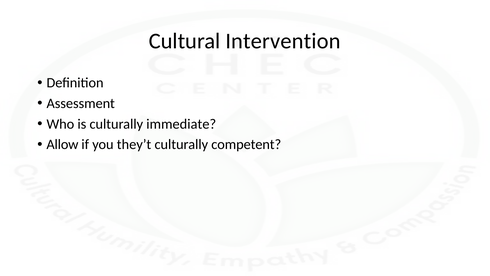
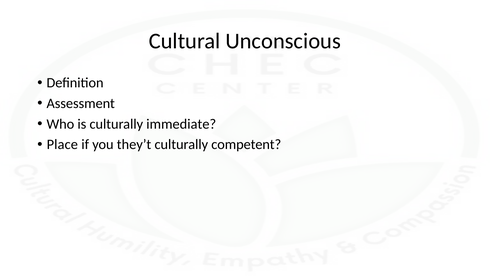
Intervention: Intervention -> Unconscious (283, 41)
Allow: Allow -> Place (62, 144)
